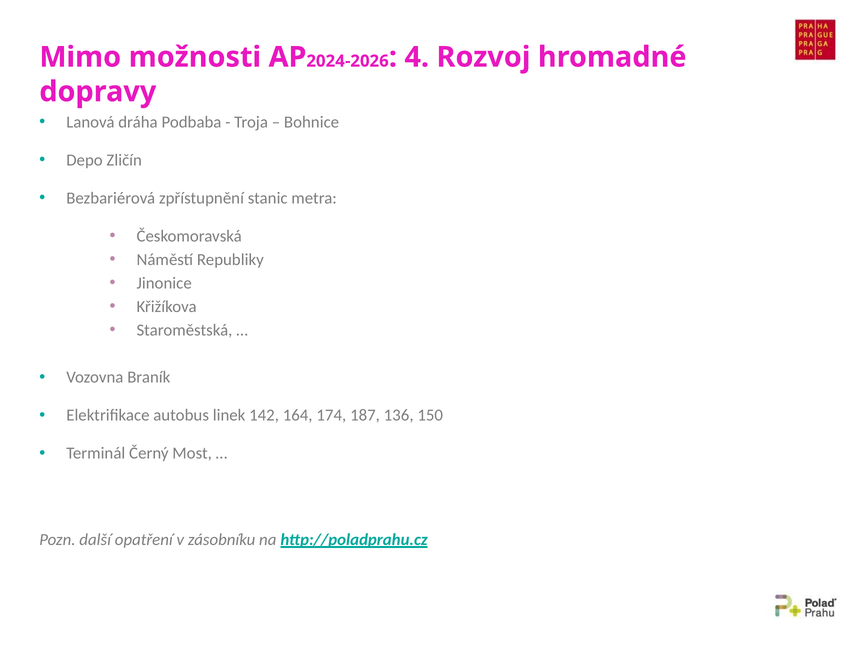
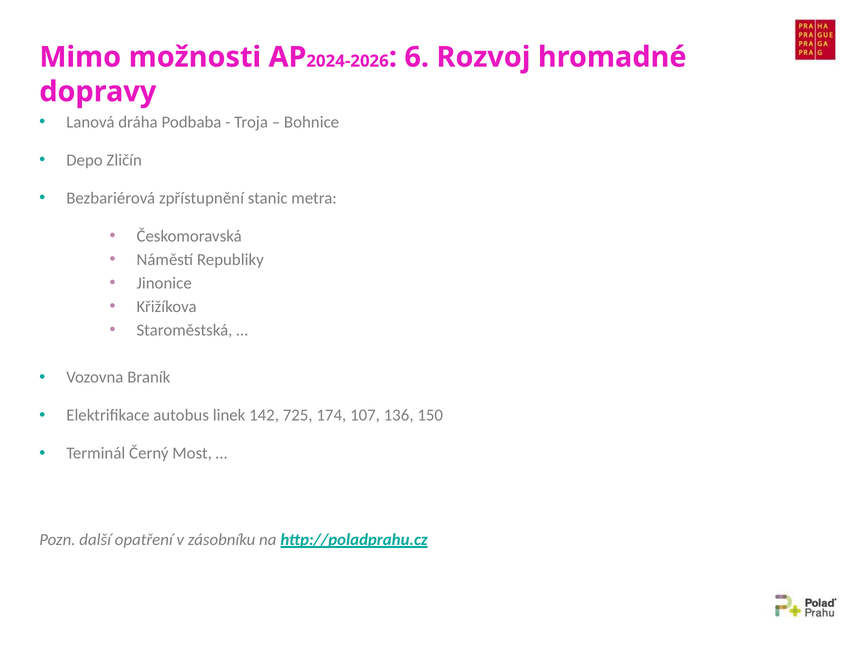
4: 4 -> 6 (417, 57)
164: 164 -> 725 (298, 415)
187: 187 -> 107 (365, 415)
